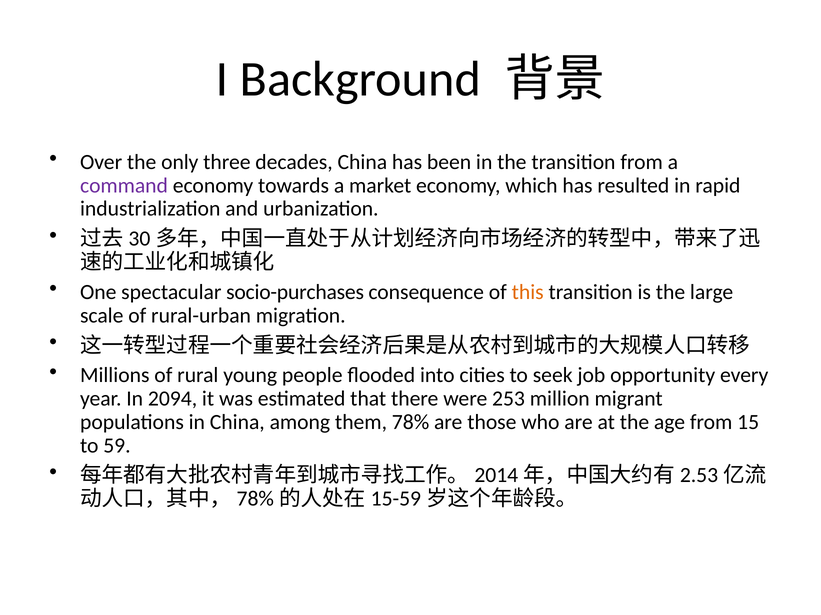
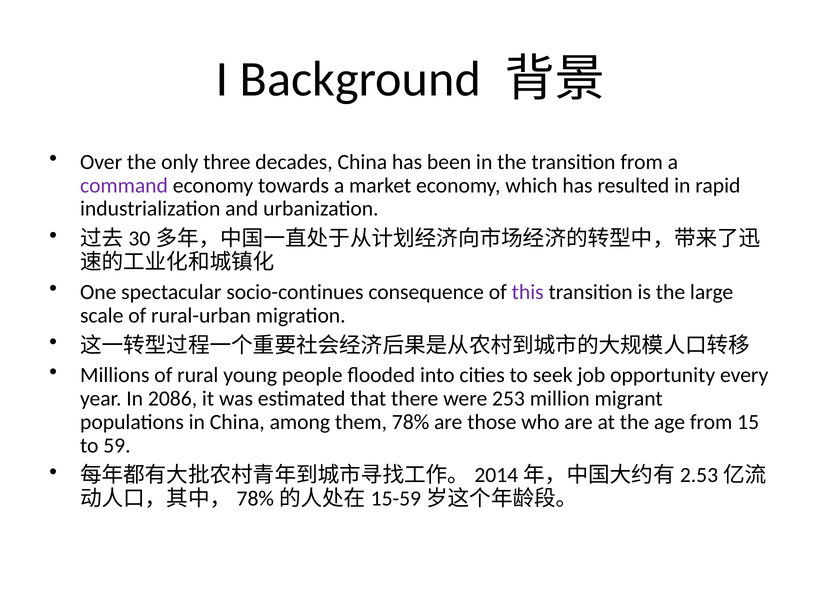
socio-purchases: socio-purchases -> socio-continues (295, 292)
this colour: orange -> purple (528, 292)
2094: 2094 -> 2086 (173, 399)
